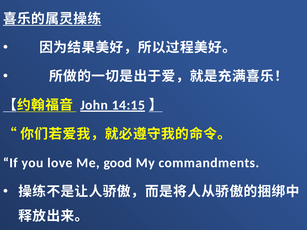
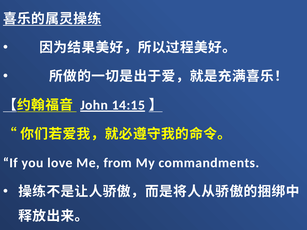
good: good -> from (118, 163)
